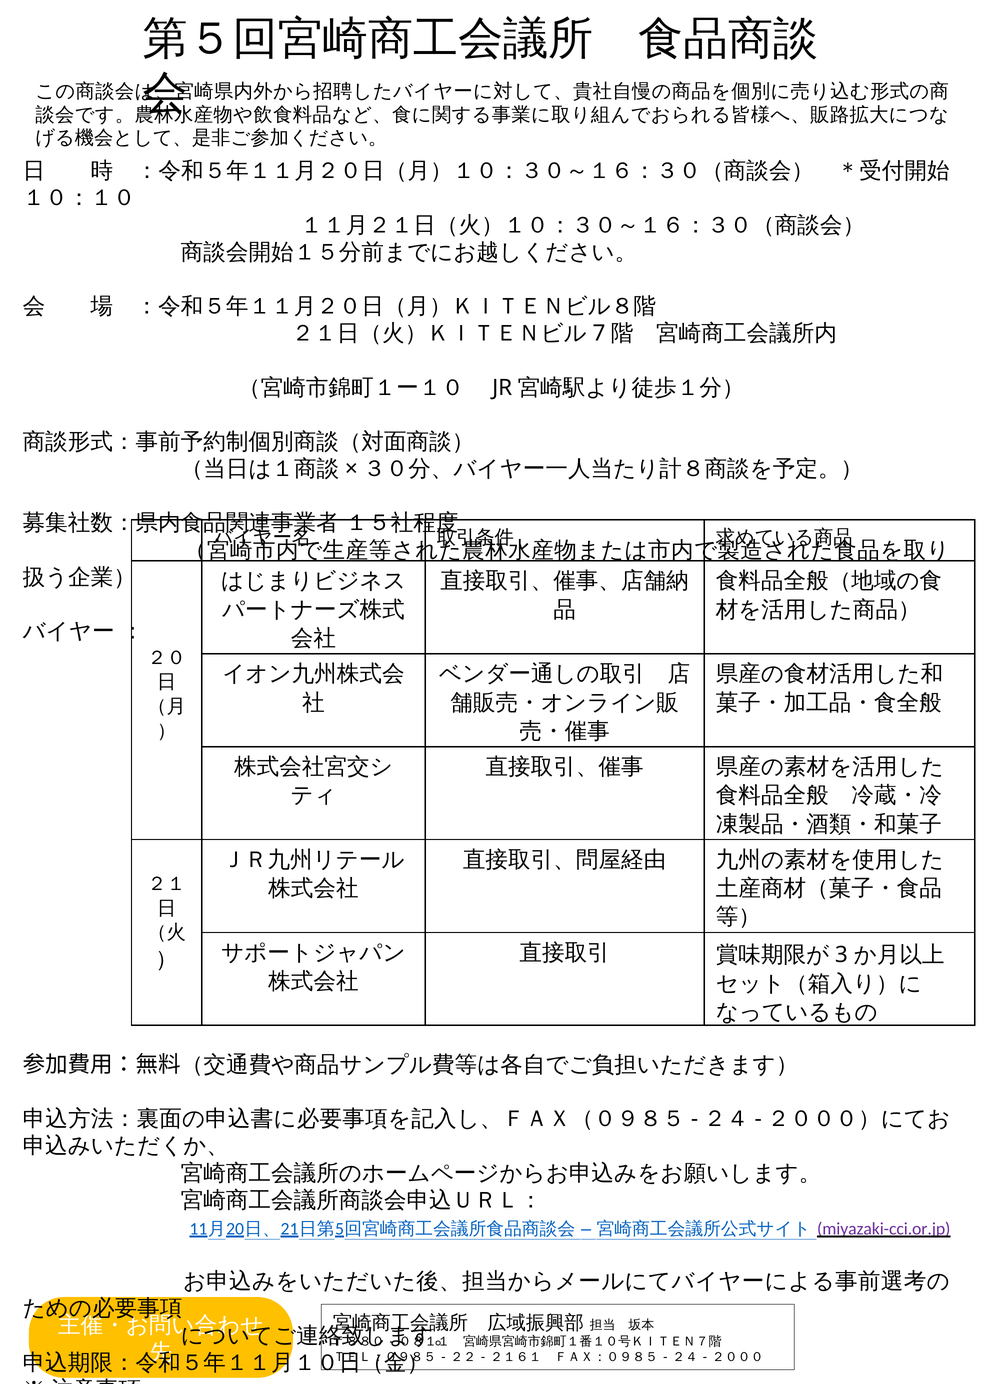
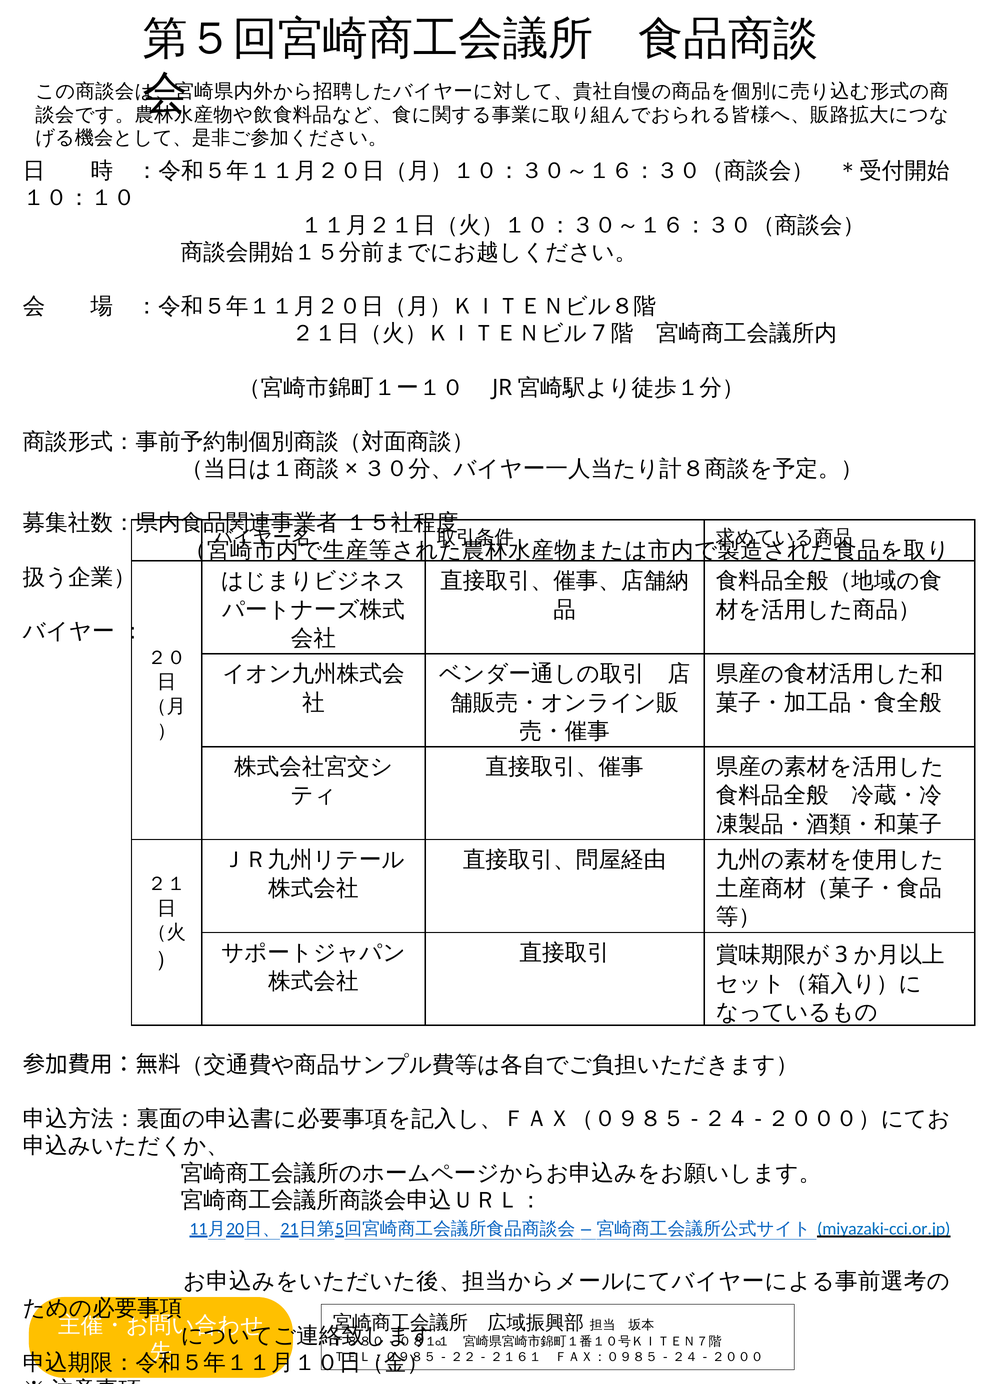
miyazaki-cci.or.jp colour: purple -> blue (884, 1228)
